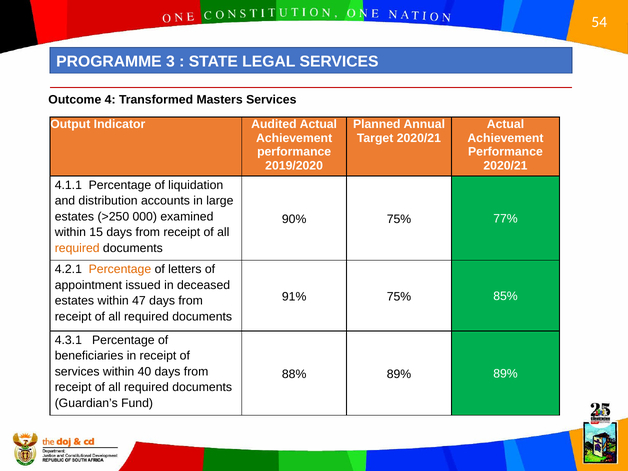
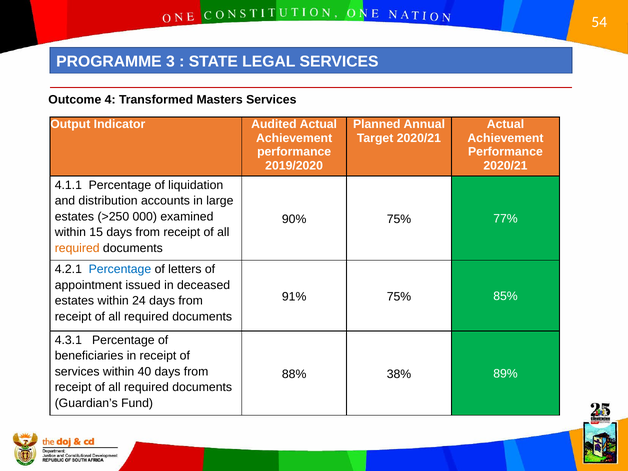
Percentage colour: orange -> blue (120, 269)
47: 47 -> 24 (139, 301)
88% 89%: 89% -> 38% (399, 374)
